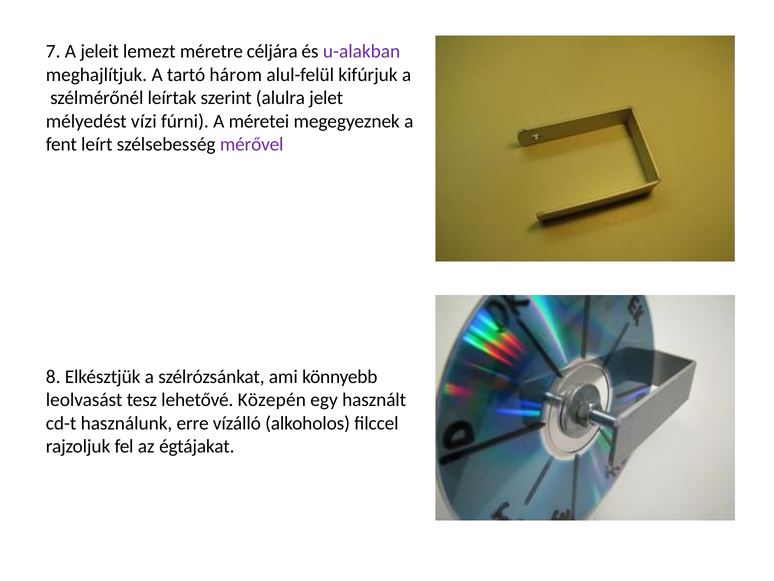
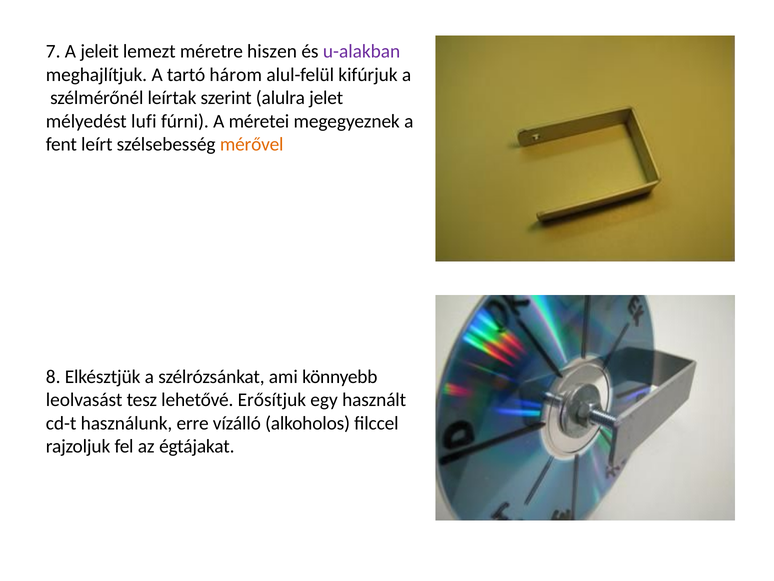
céljára: céljára -> hiszen (272, 51)
vízi: vízi -> lufi (144, 121)
mérővel colour: purple -> orange (252, 144)
Közepén: Közepén -> Erősítjuk (272, 400)
